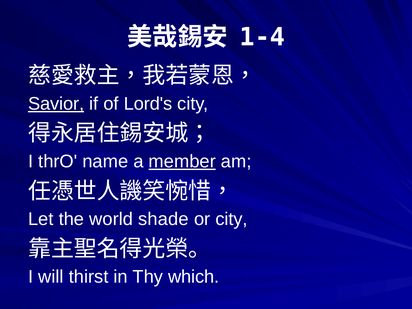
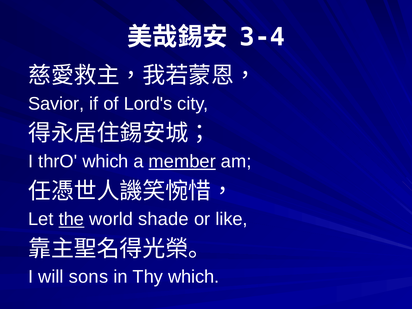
1-4: 1-4 -> 3-4 (262, 37)
Savior underline: present -> none (56, 104)
thrO name: name -> which (105, 161)
the underline: none -> present (71, 219)
or city: city -> like (232, 219)
thirst: thirst -> sons (89, 277)
